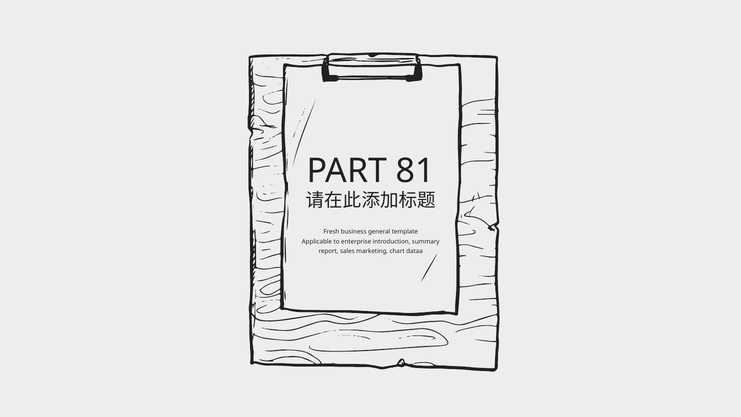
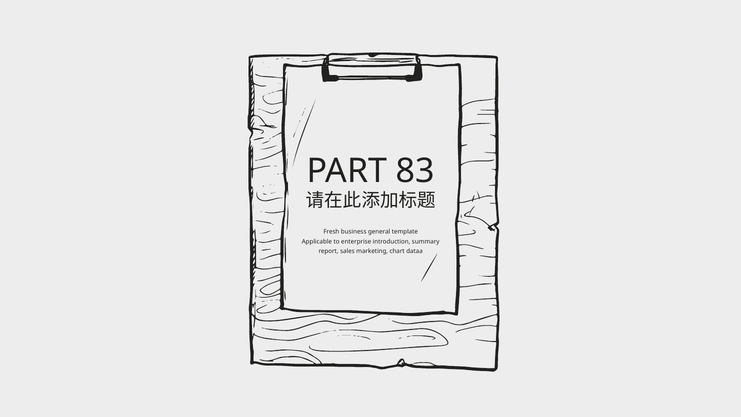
81: 81 -> 83 (415, 171)
